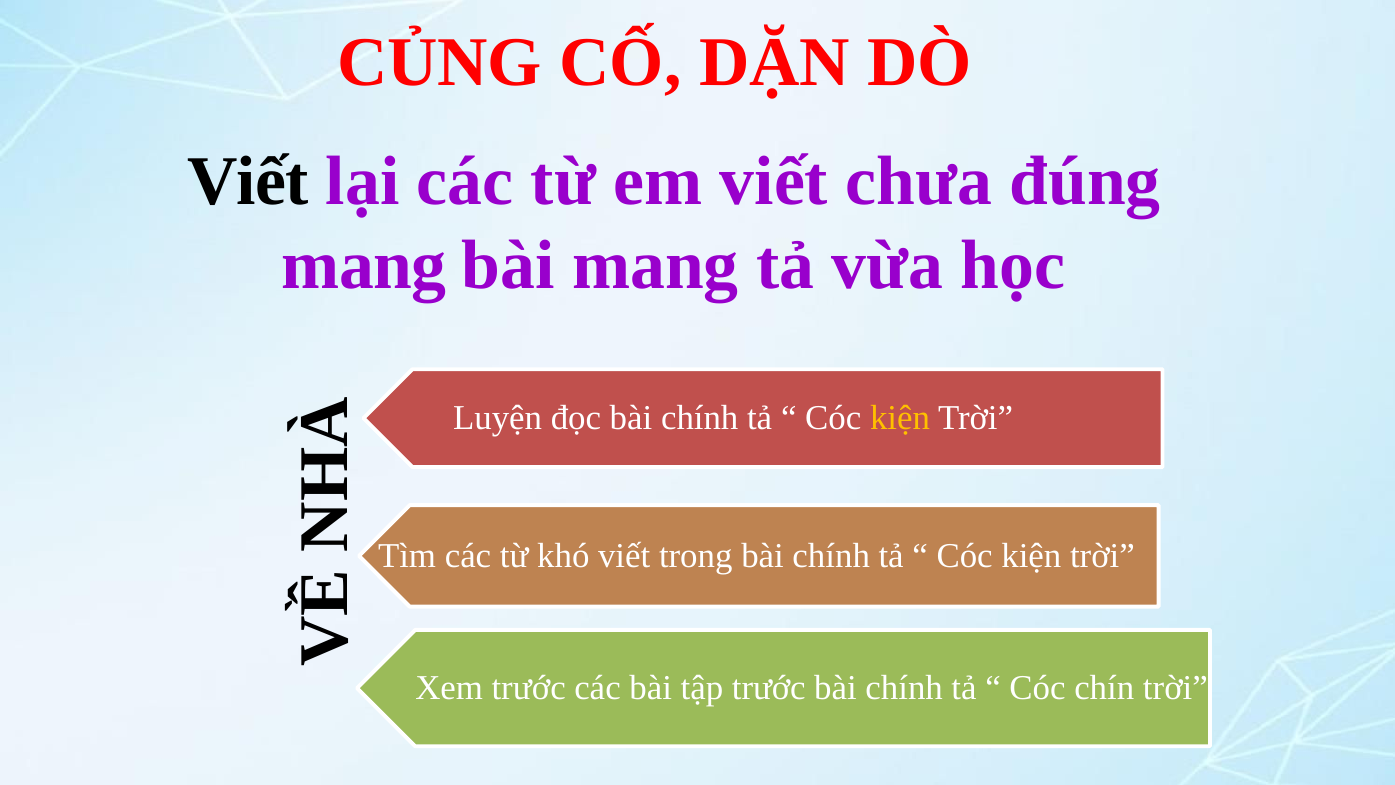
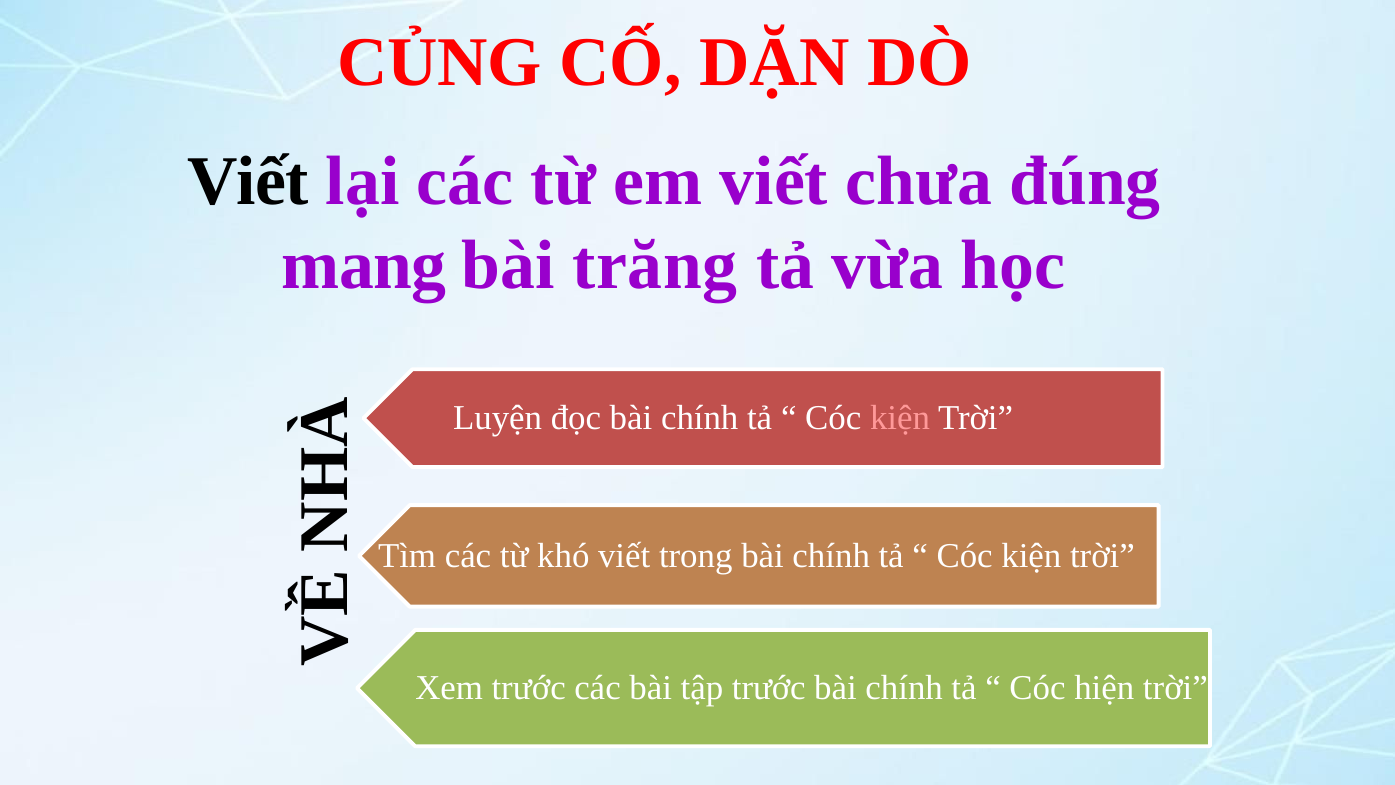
bài mang: mang -> trăng (655, 265)
kiện colour: yellow -> pink (900, 418)
chín: chín -> hiện (1104, 688)
